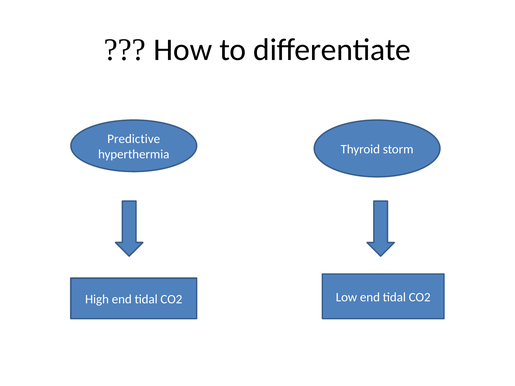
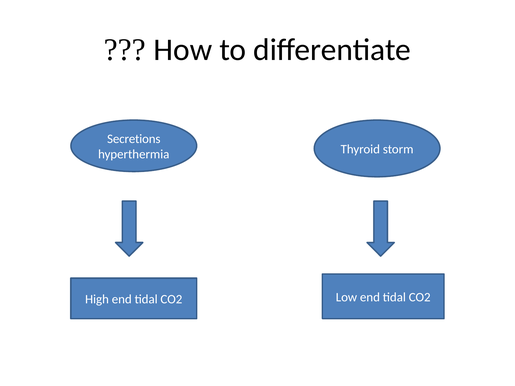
Predictive: Predictive -> Secretions (134, 139)
